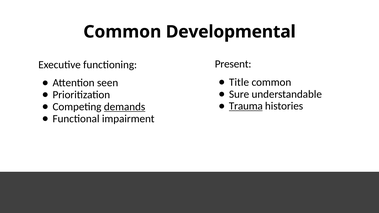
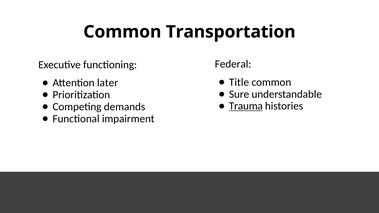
Developmental: Developmental -> Transportation (231, 32)
Present: Present -> Federal (233, 64)
seen: seen -> later (108, 83)
demands underline: present -> none (125, 107)
